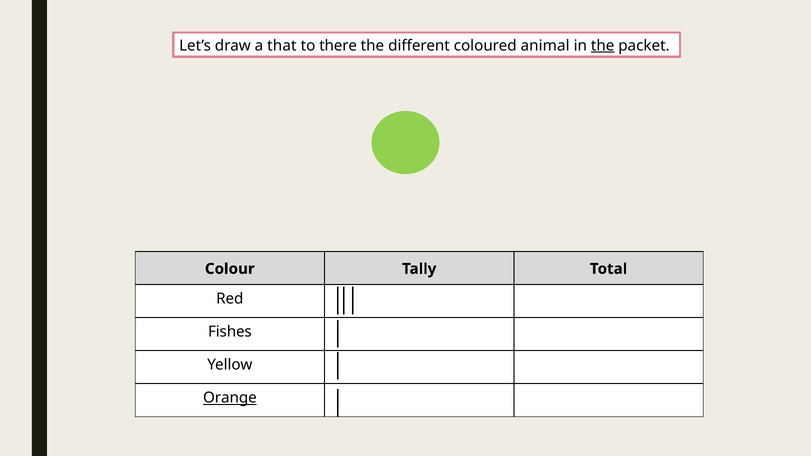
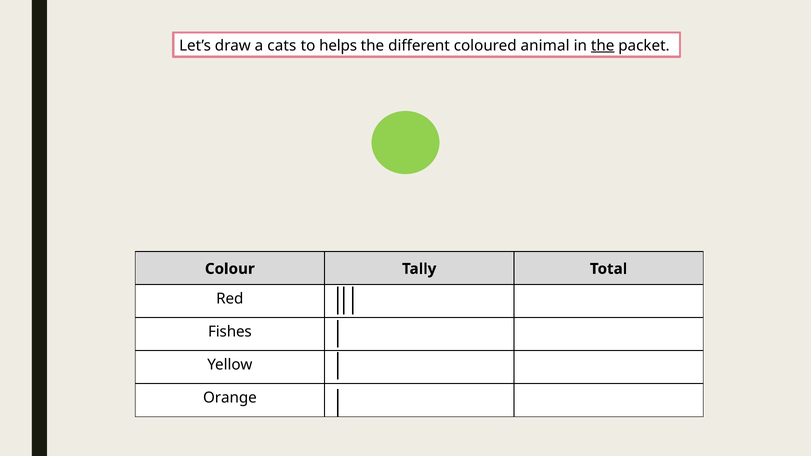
that: that -> cats (282, 46)
there: there -> helps (338, 46)
Orange underline: present -> none (230, 398)
